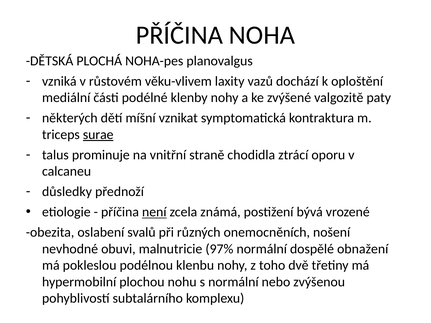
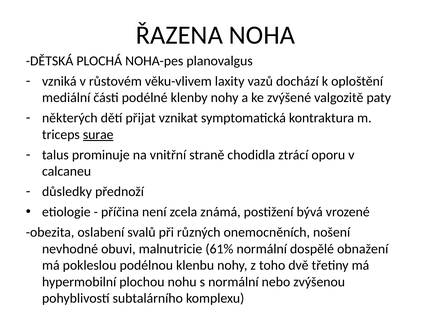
PŘÍČINA: PŘÍČINA -> ŘAZENA (179, 35)
míšní: míšní -> přijat (141, 118)
není underline: present -> none (154, 212)
97%: 97% -> 61% (219, 249)
